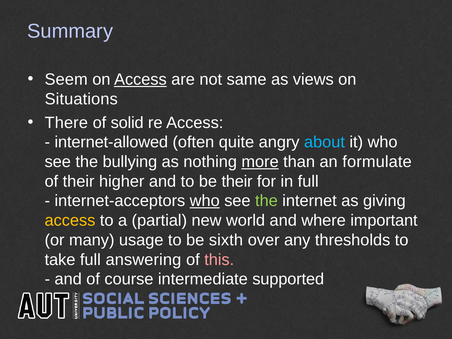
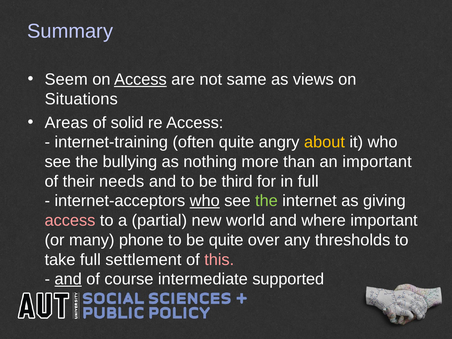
There: There -> Areas (66, 123)
internet-allowed: internet-allowed -> internet-training (111, 142)
about colour: light blue -> yellow (324, 142)
more underline: present -> none (260, 162)
an formulate: formulate -> important (377, 162)
higher: higher -> needs (122, 181)
be their: their -> third (237, 181)
access colour: yellow -> pink (70, 221)
usage: usage -> phone (141, 240)
be sixth: sixth -> quite (226, 240)
answering: answering -> settlement (143, 260)
and underline: none -> present (68, 279)
